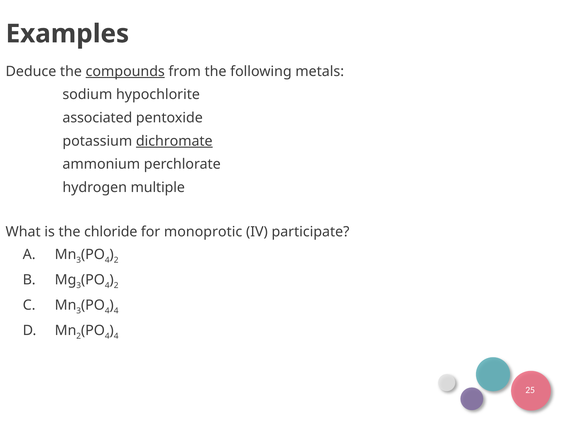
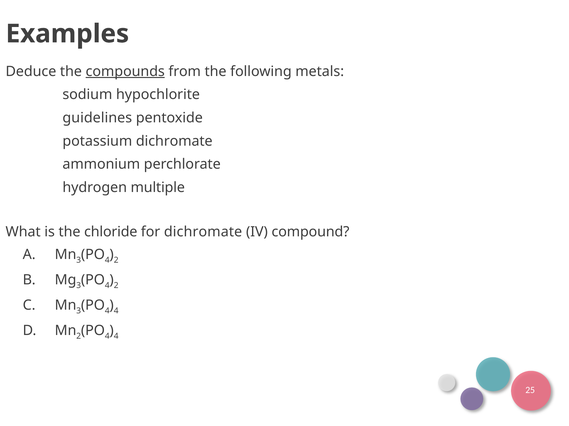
associated: associated -> guidelines (97, 118)
dichromate underline: present -> none (174, 141)
for monoprotic: monoprotic -> dichromate (203, 232)
participate: participate -> compound (310, 232)
